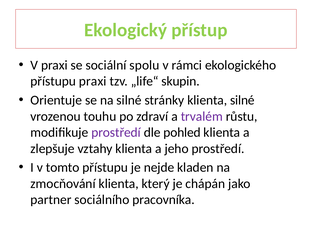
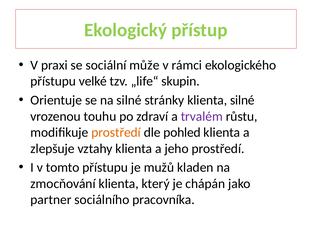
spolu: spolu -> může (144, 65)
přístupu praxi: praxi -> velké (93, 81)
prostředí colour: purple -> orange (116, 132)
nejde: nejde -> mužů (159, 167)
